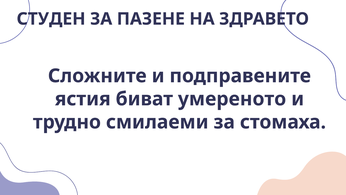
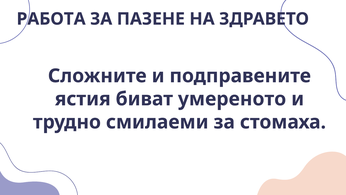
СТУДЕН: СТУДЕН -> РАБОТА (51, 19)
